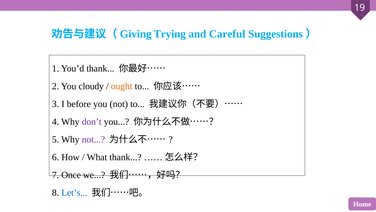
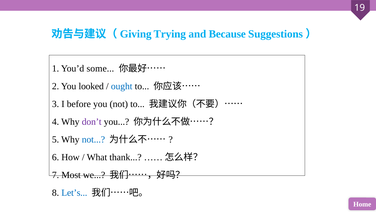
Careful: Careful -> Because (227, 34)
You’d thank: thank -> some (100, 68)
cloudy: cloudy -> looked (91, 86)
ought colour: orange -> blue (122, 86)
not colour: purple -> blue (93, 139)
Once: Once -> Most (71, 175)
